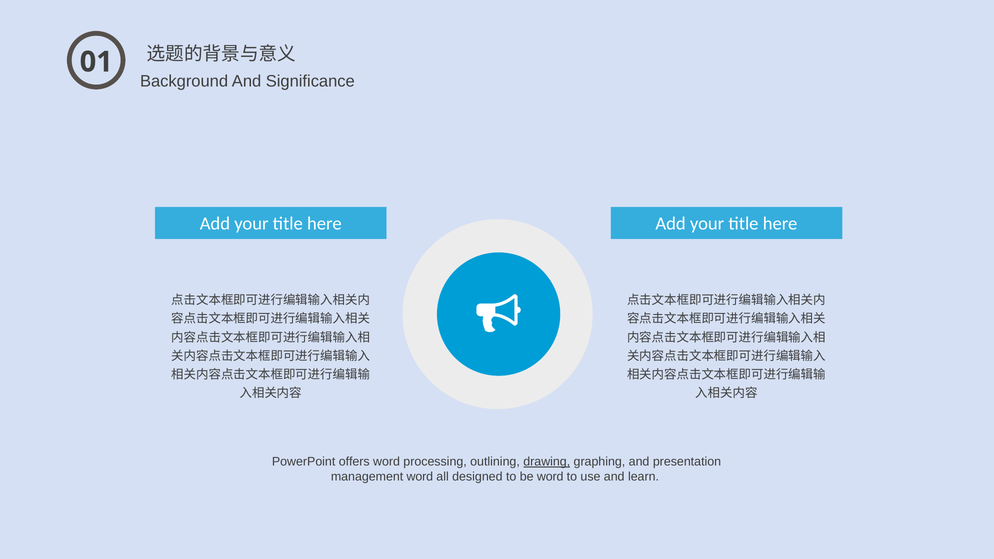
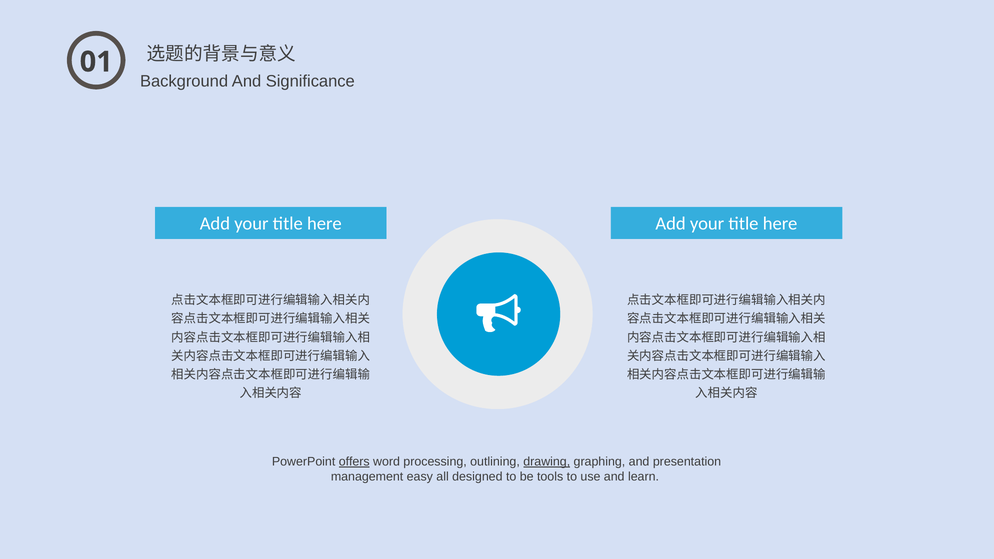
offers underline: none -> present (354, 462)
management word: word -> easy (420, 477)
be word: word -> tools (550, 477)
